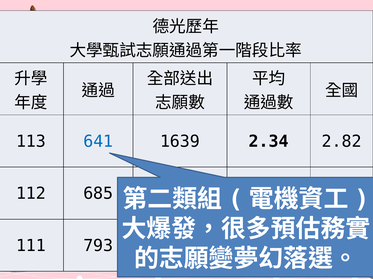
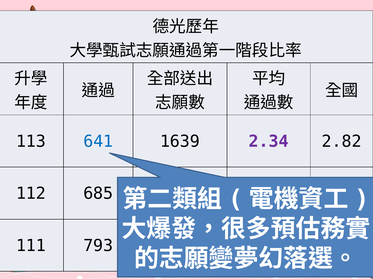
2.34 colour: black -> purple (269, 142)
